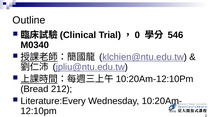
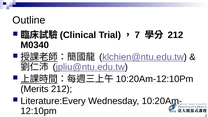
0: 0 -> 7 (137, 35)
546: 546 -> 212 (176, 35)
Bread: Bread -> Merits (35, 89)
